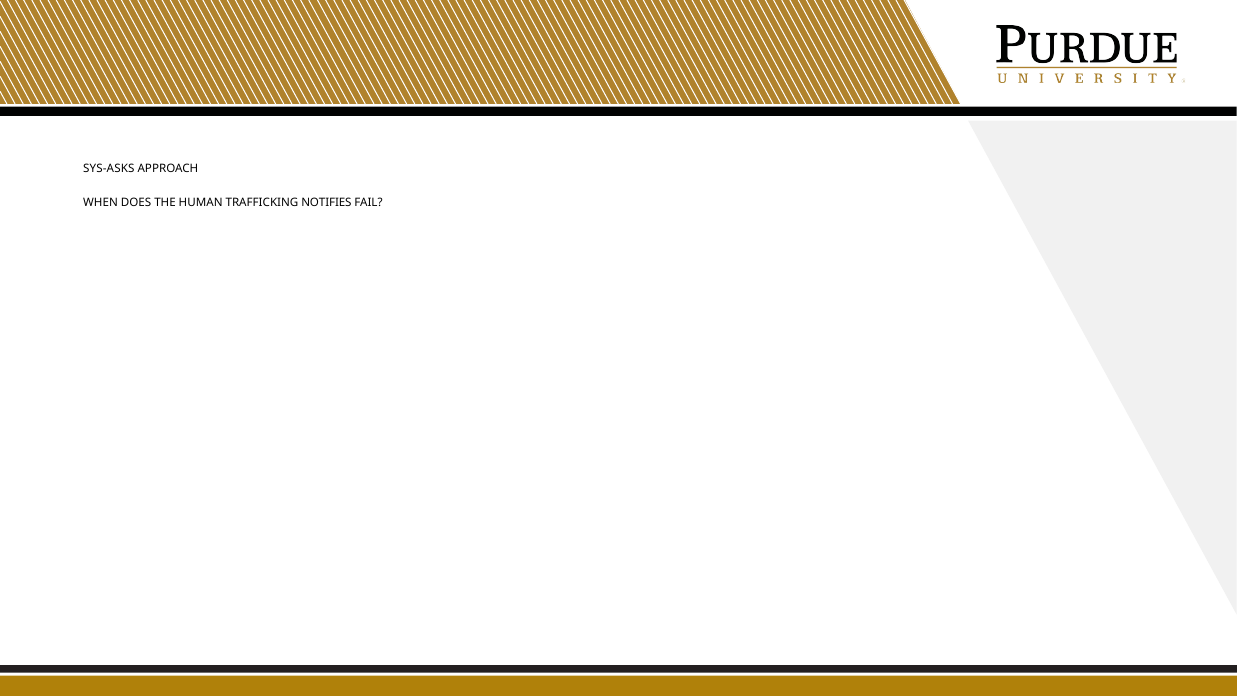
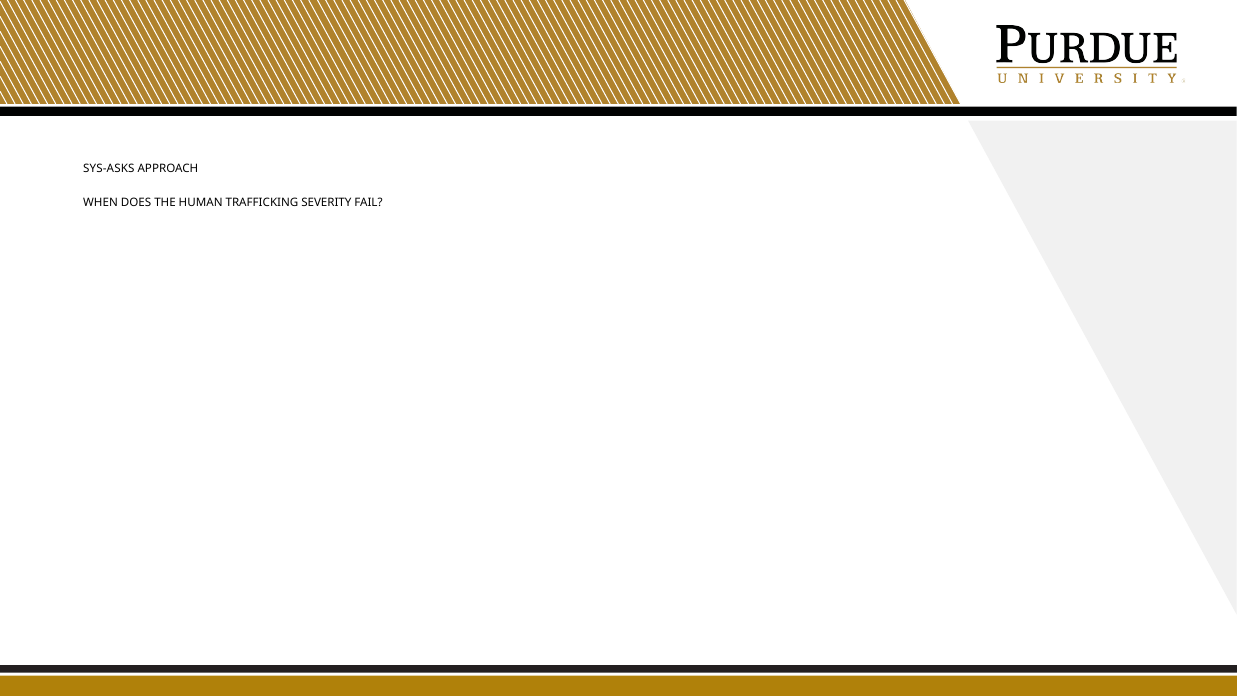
NOTIFIES: NOTIFIES -> SEVERITY (326, 203)
